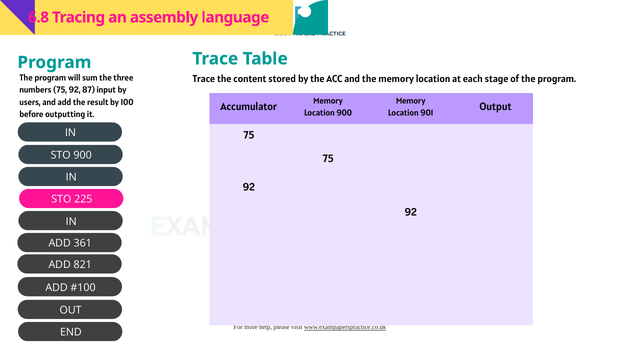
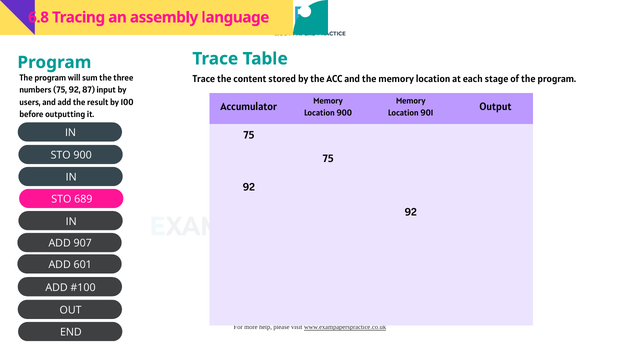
225: 225 -> 689 (83, 199)
361: 361 -> 907 (83, 243)
821: 821 -> 601 (83, 265)
